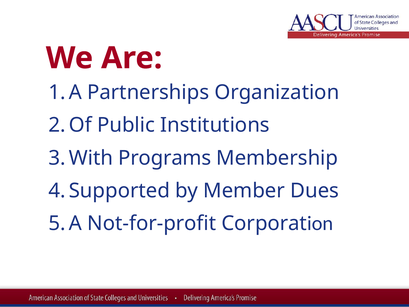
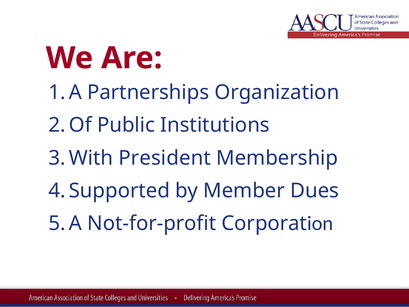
Programs: Programs -> President (165, 158)
